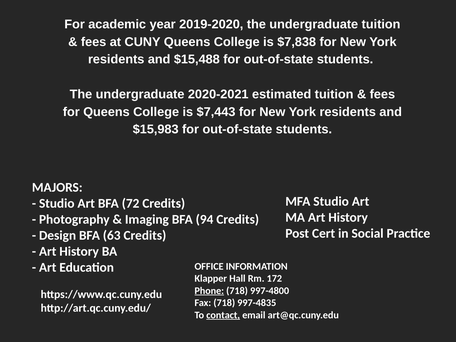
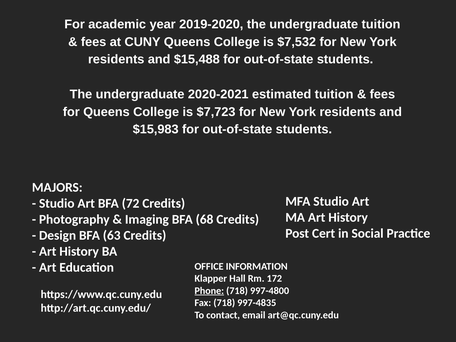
$7,838: $7,838 -> $7,532 (297, 42)
$7,443: $7,443 -> $7,723 (216, 112)
94: 94 -> 68 (205, 219)
contact underline: present -> none (223, 315)
